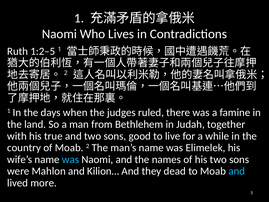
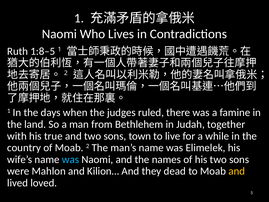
1:2–5: 1:2–5 -> 1:8–5 (43, 51)
good: good -> town (140, 136)
and colour: light blue -> yellow (237, 171)
more: more -> loved (44, 183)
